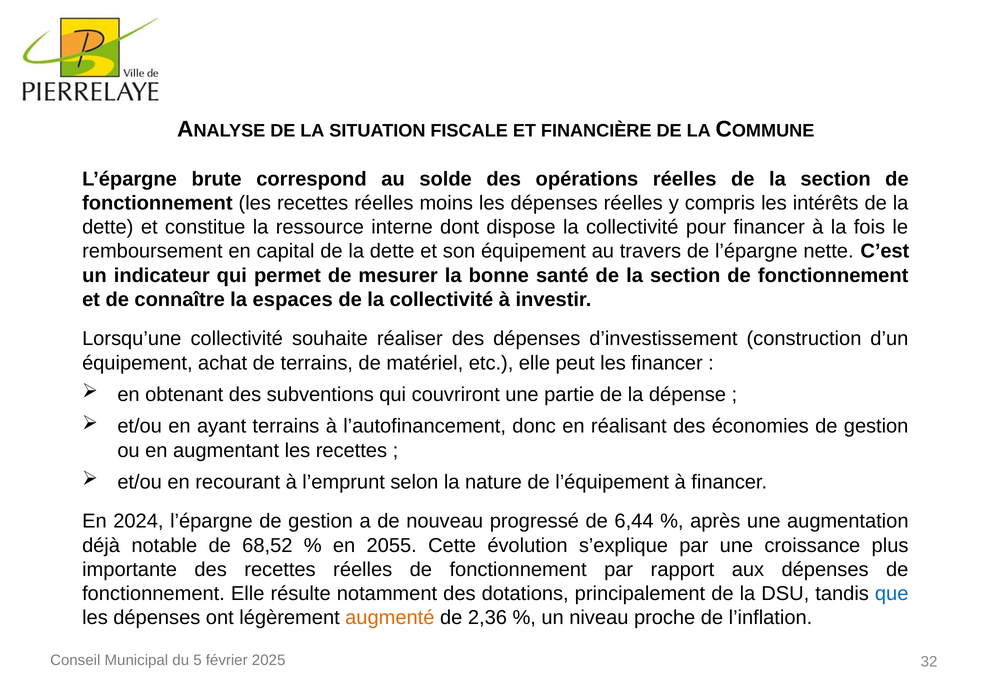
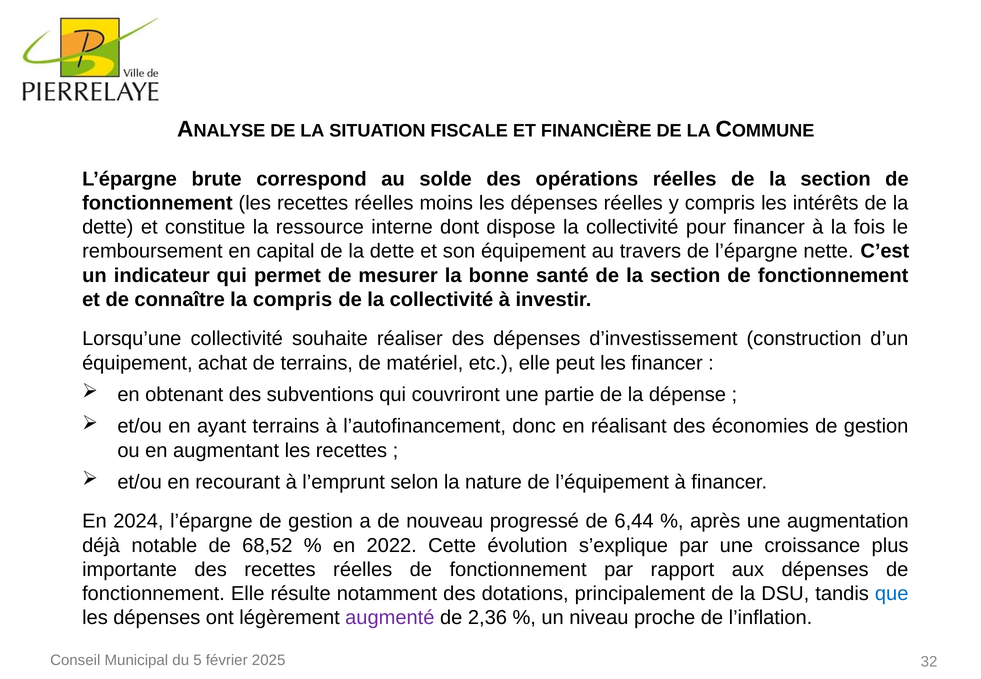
la espaces: espaces -> compris (293, 300)
2055: 2055 -> 2022 (392, 546)
augmenté colour: orange -> purple (390, 618)
